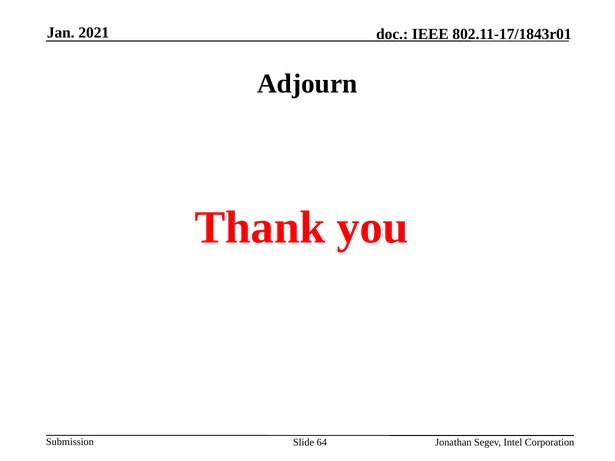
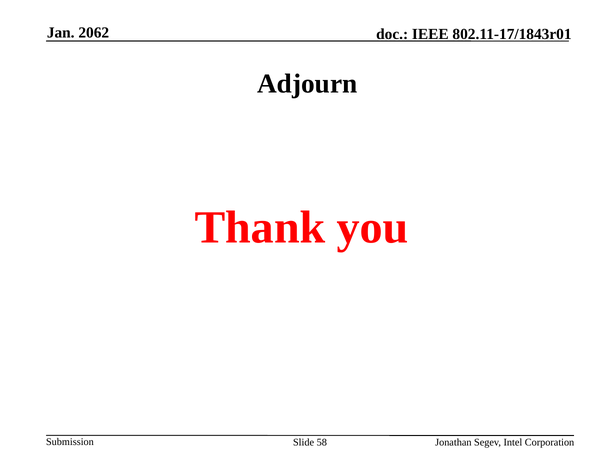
2021: 2021 -> 2062 (94, 33)
64: 64 -> 58 (322, 442)
